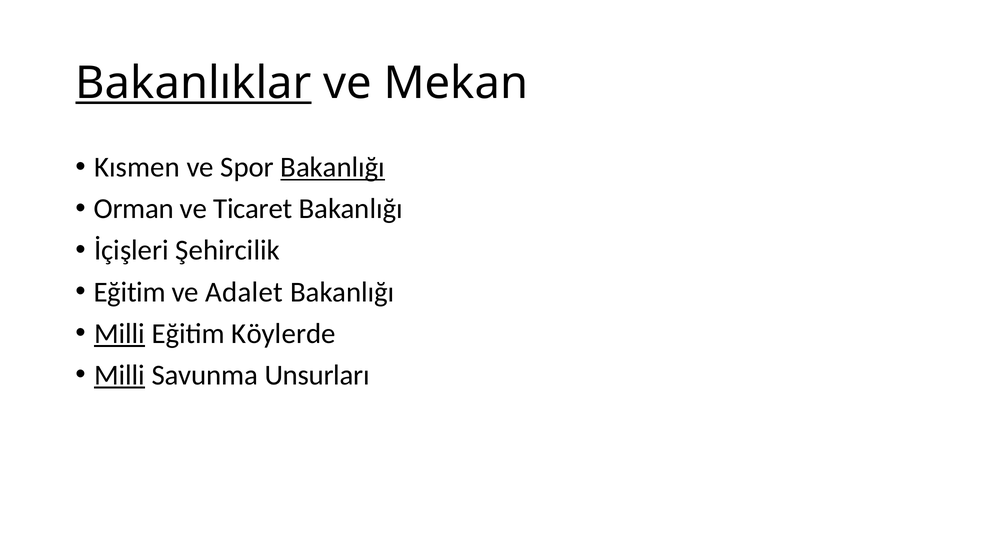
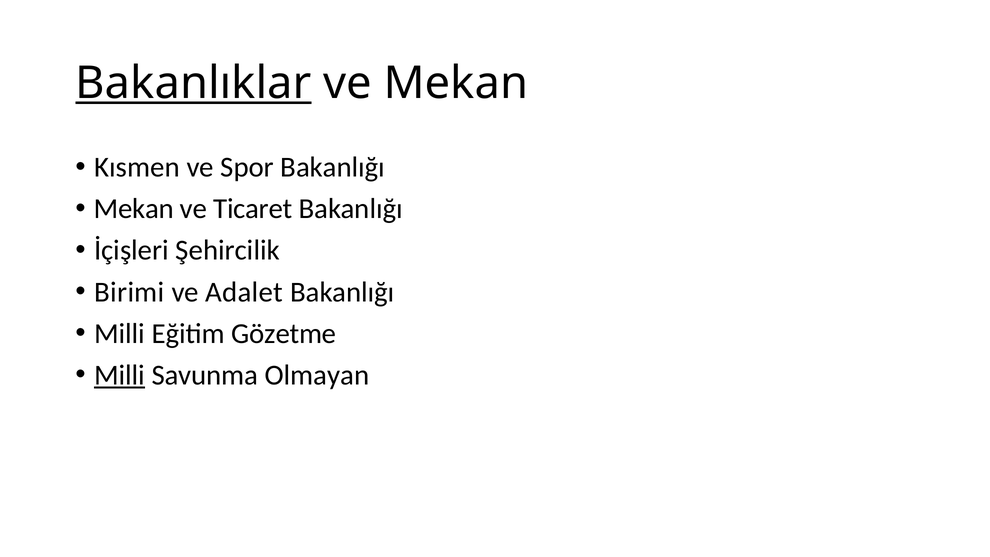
Bakanlığı underline: present -> none (333, 167)
Orman: Orman -> Mekan (134, 209)
Eğitim: Eğitim -> Birimi (129, 292)
Milli underline: present -> none (120, 333)
Köylerde: Köylerde -> Gözetme (284, 333)
Unsurları: Unsurları -> Olmayan (317, 375)
